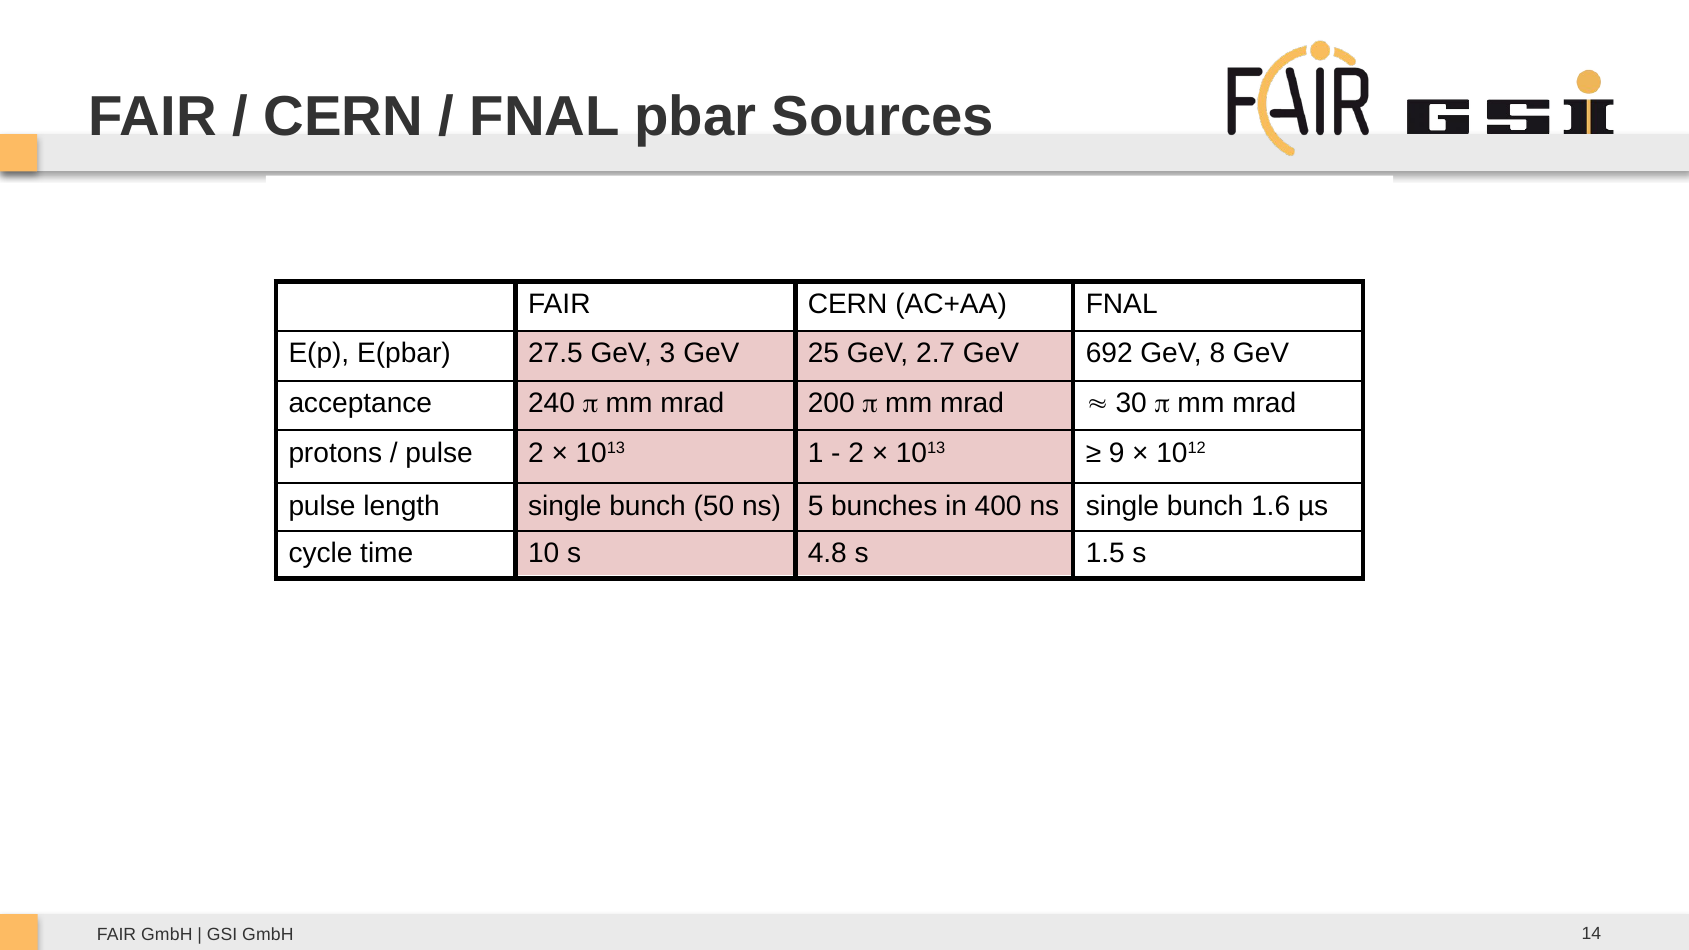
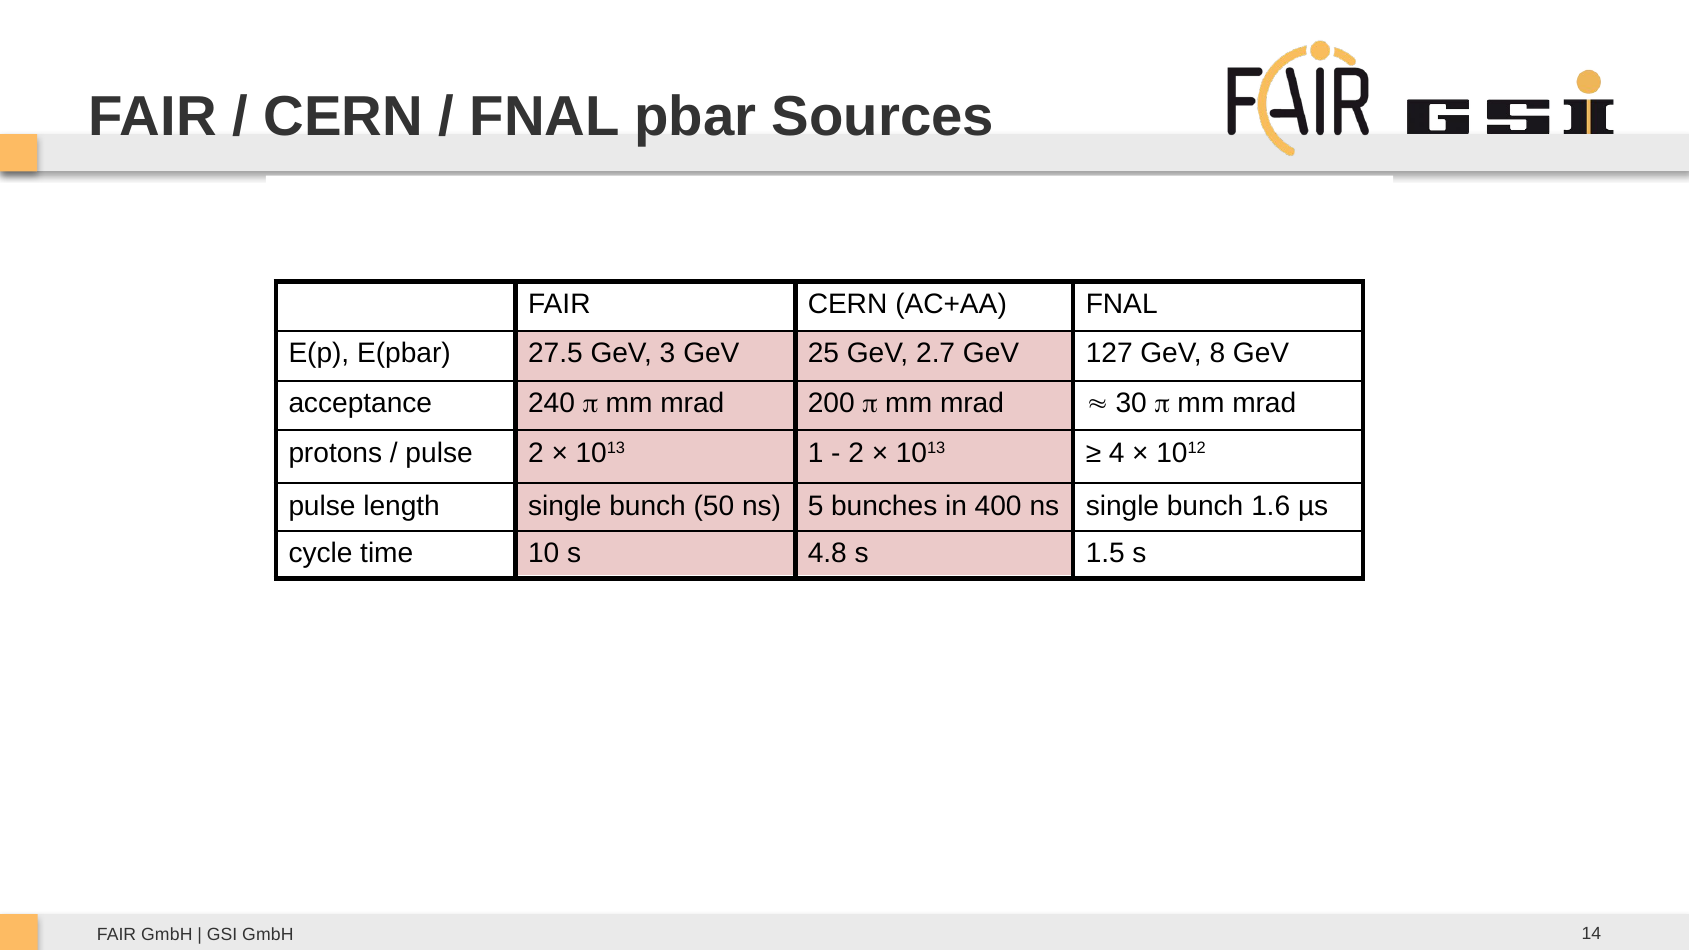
692: 692 -> 127 (1109, 354)
9: 9 -> 4 (1117, 453)
